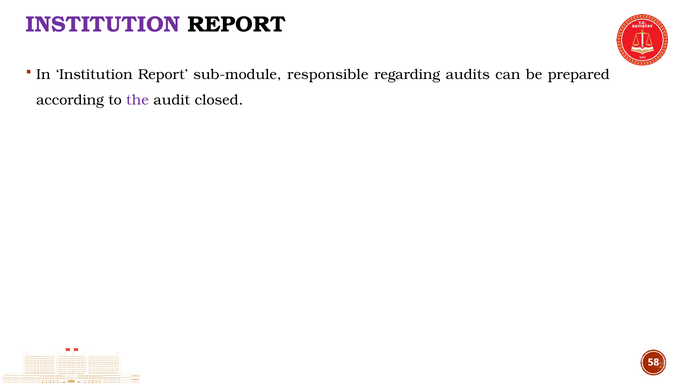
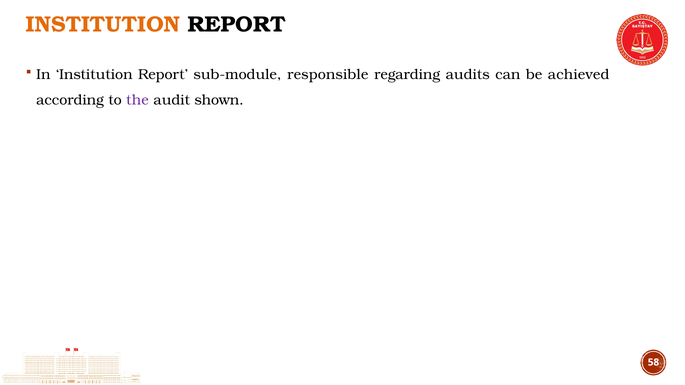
INSTITUTION colour: purple -> orange (103, 24)
prepared: prepared -> achieved (579, 74)
closed: closed -> shown (219, 100)
